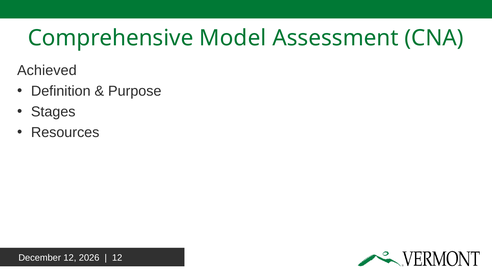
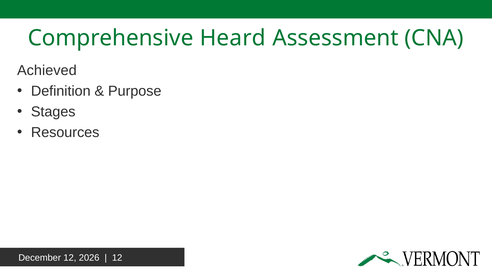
Model: Model -> Heard (233, 38)
